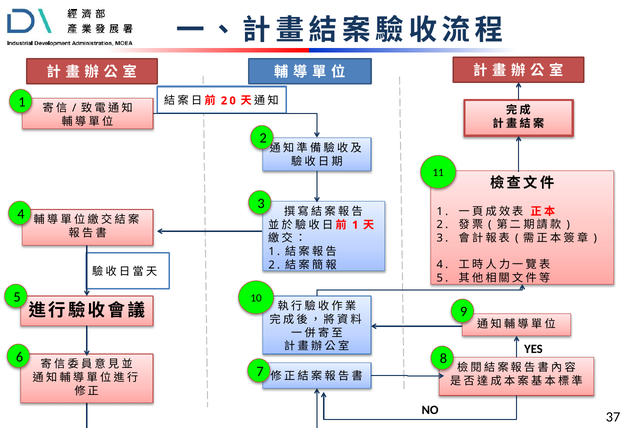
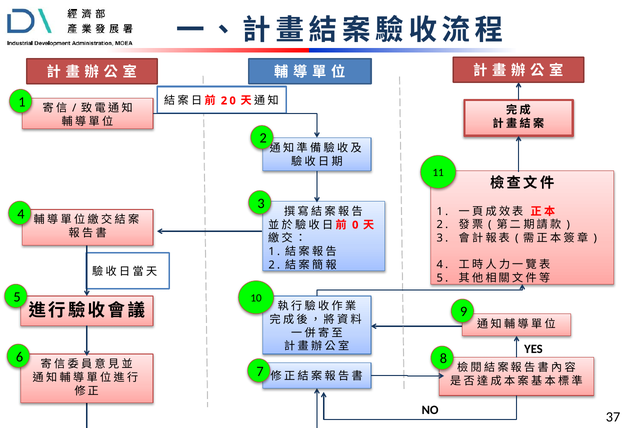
1: 1 -> 0 (355, 225)
